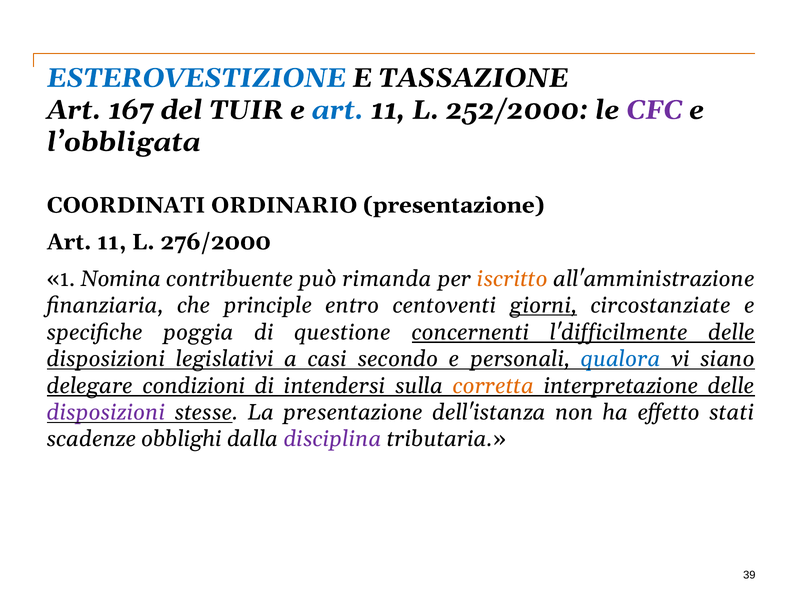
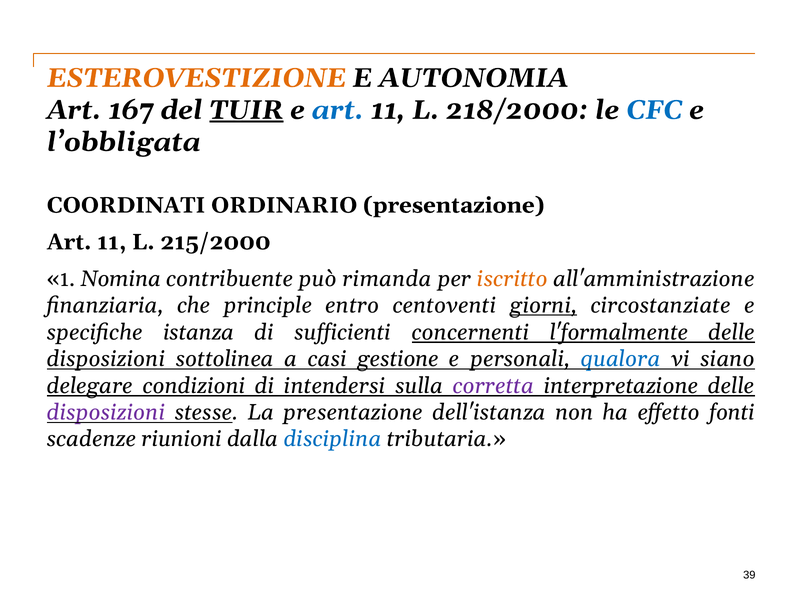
ESTEROVESTIZIONE colour: blue -> orange (196, 78)
TASSAZIONE: TASSAZIONE -> AUTONOMIA (473, 78)
TUIR underline: none -> present (246, 110)
252/2000: 252/2000 -> 218/2000 (517, 110)
CFC colour: purple -> blue (654, 110)
276/2000: 276/2000 -> 215/2000 (215, 242)
poggia: poggia -> istanza (199, 332)
questione: questione -> sufficienti (343, 332)
l'difficilmente: l'difficilmente -> l'formalmente (619, 332)
legislativi: legislativi -> sottolinea (225, 359)
secondo: secondo -> gestione (398, 359)
corretta colour: orange -> purple (493, 386)
stati: stati -> fonti (732, 413)
obblighi: obblighi -> riunioni (182, 439)
disciplina colour: purple -> blue (332, 439)
